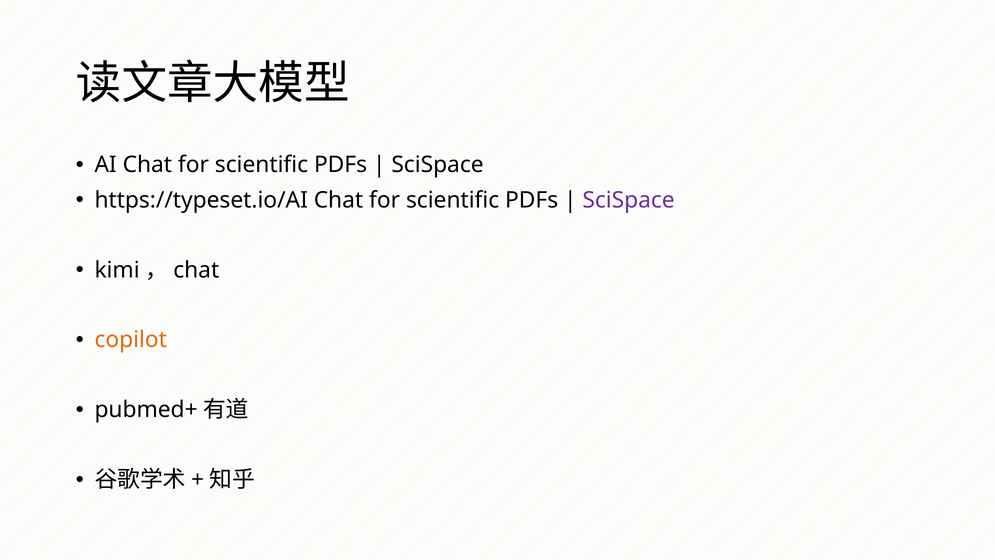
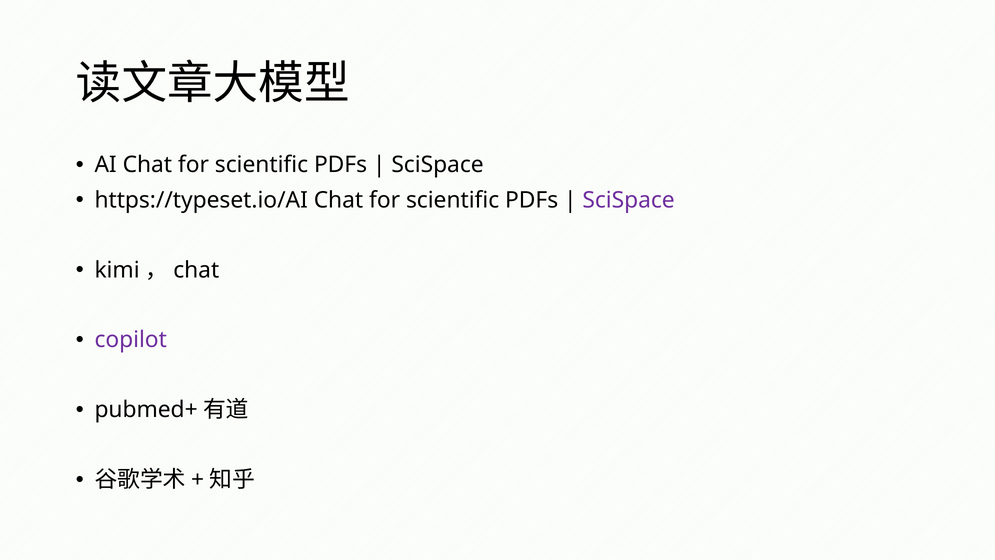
copilot colour: orange -> purple (131, 340)
